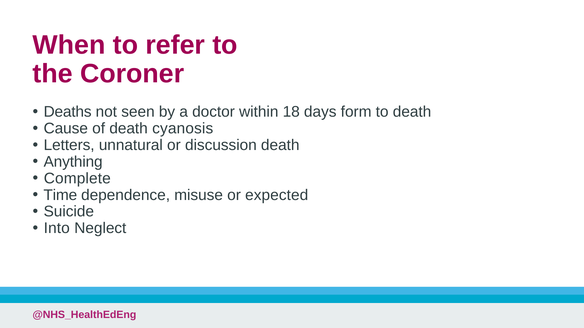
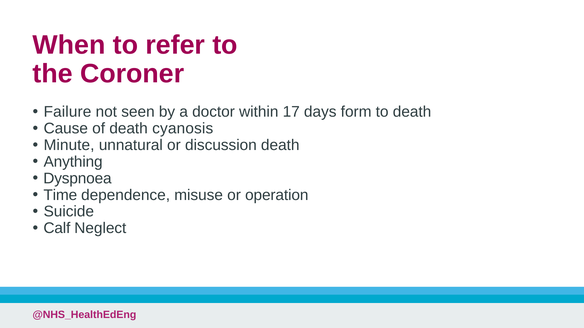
Deaths: Deaths -> Failure (67, 112)
18: 18 -> 17 (291, 112)
Letters: Letters -> Minute (69, 145)
Complete: Complete -> Dyspnoea (77, 179)
expected: expected -> operation (277, 195)
Into: Into -> Calf (57, 229)
